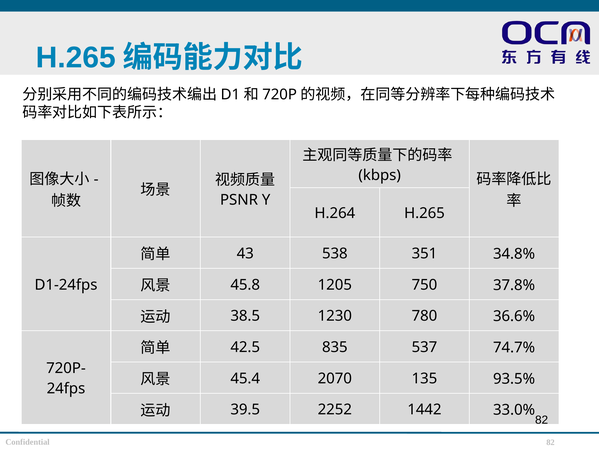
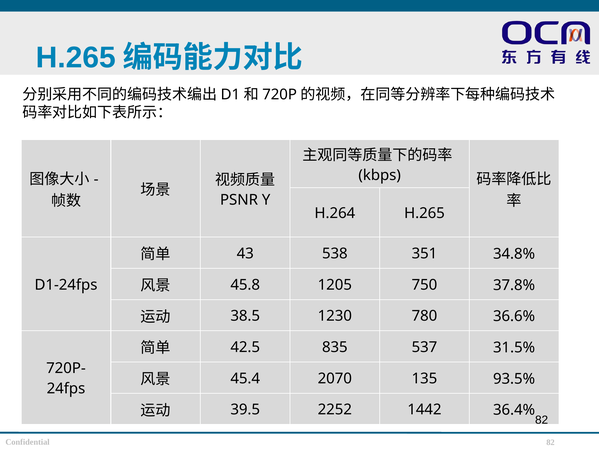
74.7%: 74.7% -> 31.5% (514, 348)
33.0%: 33.0% -> 36.4% (514, 410)
